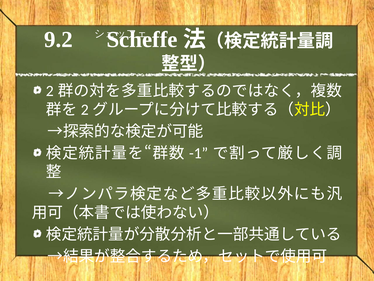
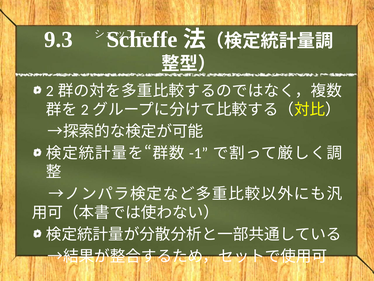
9.2: 9.2 -> 9.3 (58, 39)
